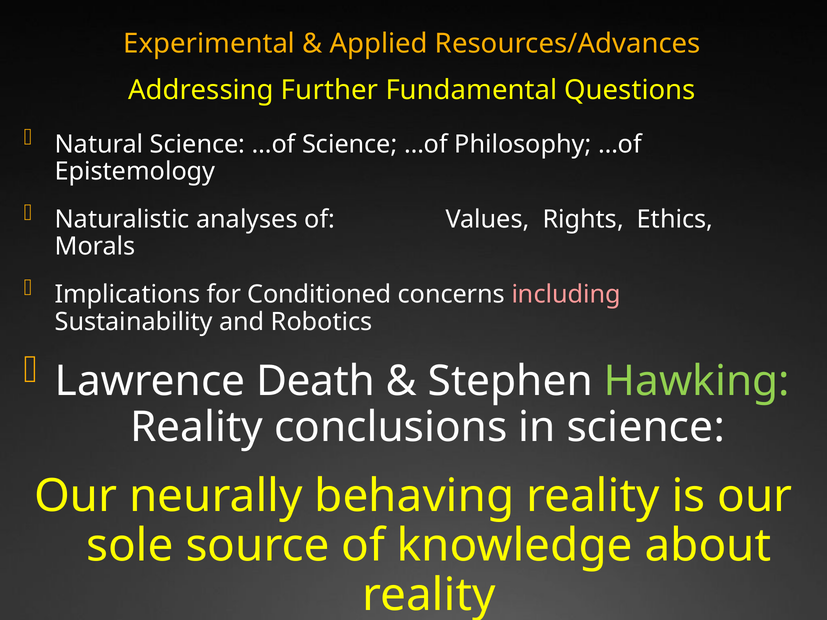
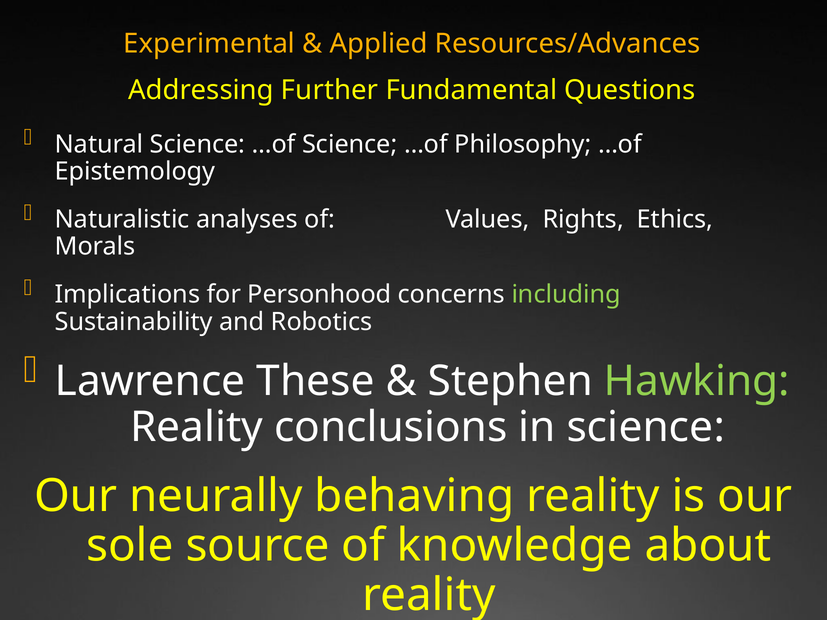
Conditioned: Conditioned -> Personhood (319, 295)
including colour: pink -> light green (566, 295)
Death: Death -> These (315, 382)
